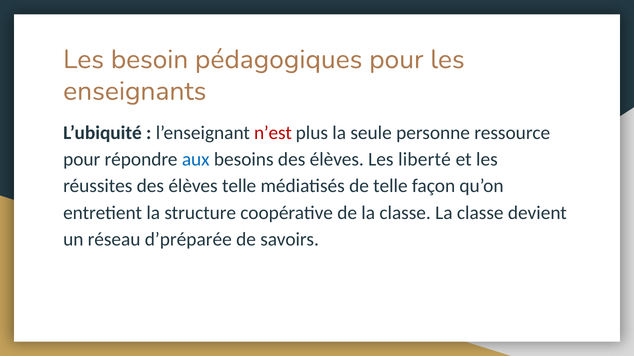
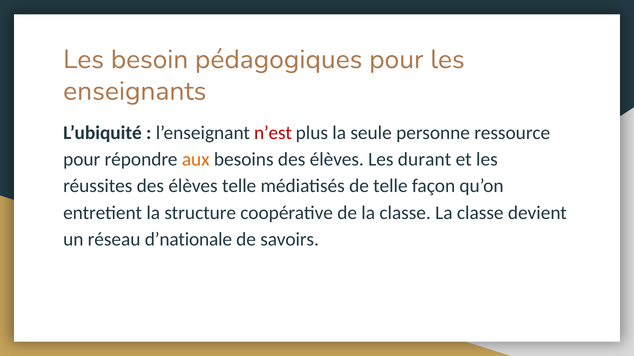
aux colour: blue -> orange (196, 160)
liberté: liberté -> durant (425, 160)
d’préparée: d’préparée -> d’nationale (188, 240)
